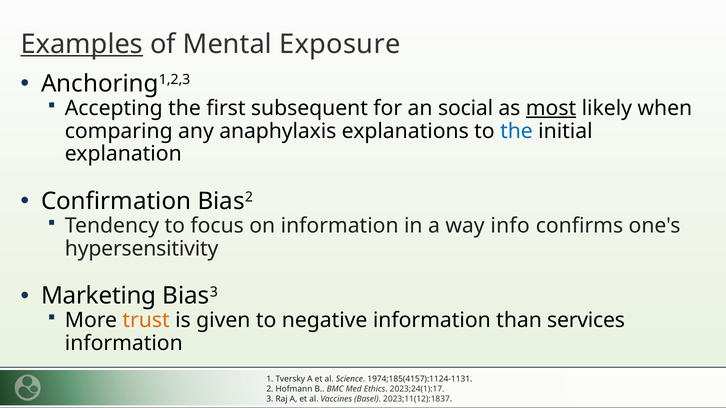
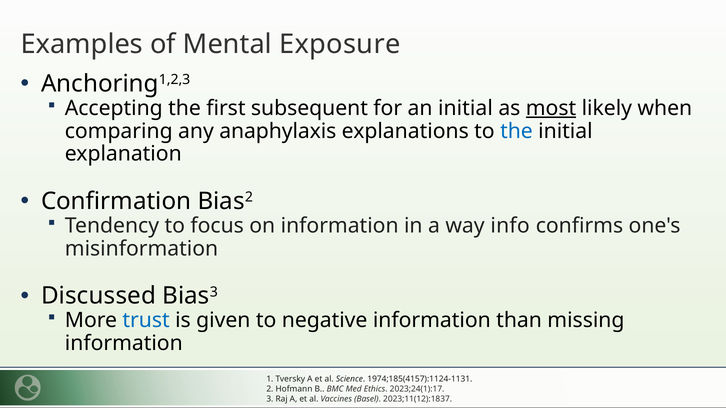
Examples underline: present -> none (82, 44)
an social: social -> initial (465, 108)
hypersensitivity: hypersensitivity -> misinformation (142, 249)
Marketing: Marketing -> Discussed (99, 296)
trust colour: orange -> blue (146, 321)
services: services -> missing (586, 321)
